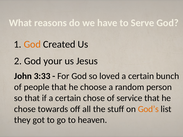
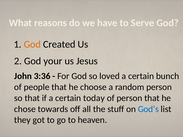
3:33: 3:33 -> 3:36 (42, 76)
certain chose: chose -> today (94, 98)
of service: service -> person (129, 98)
God’s colour: orange -> blue (148, 109)
